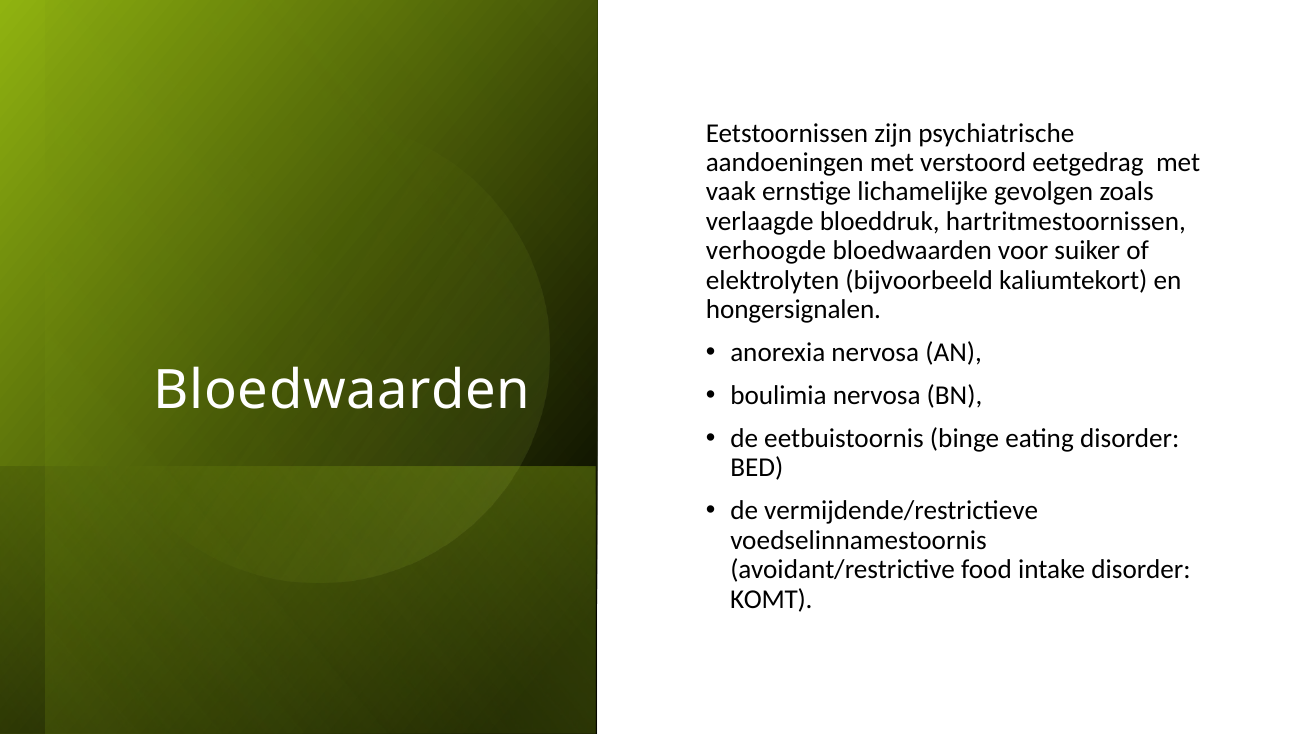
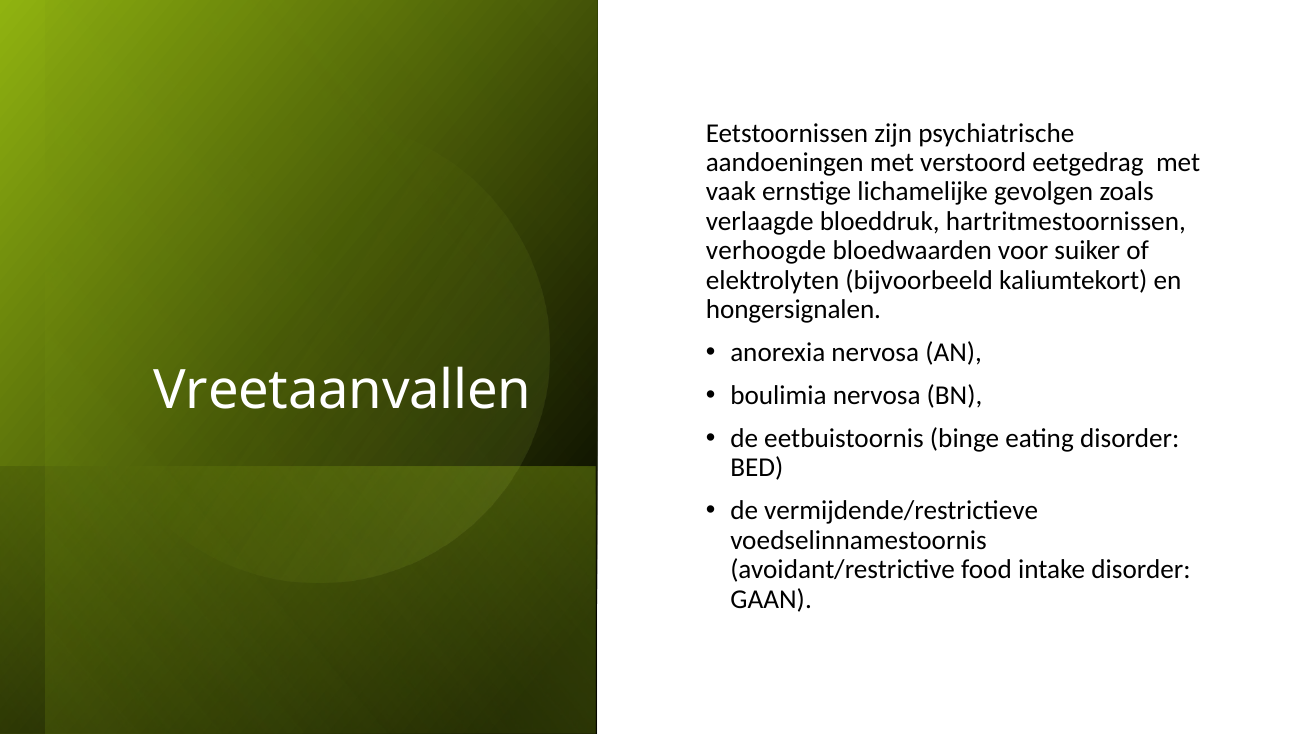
Bloedwaarden: Bloedwaarden -> Vreetaanvallen (342, 391)
KOMT: KOMT -> GAAN (771, 599)
